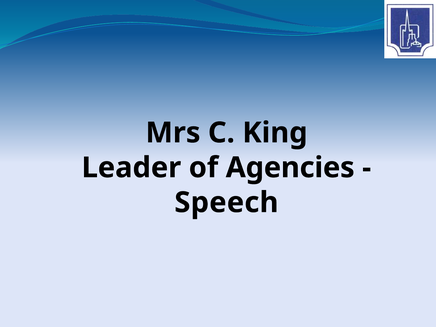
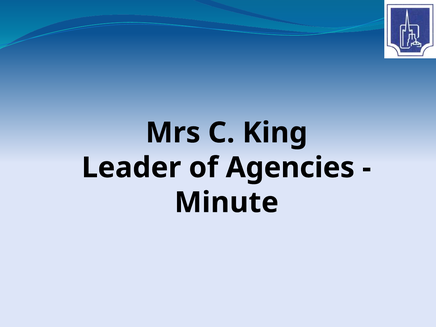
Speech: Speech -> Minute (227, 203)
